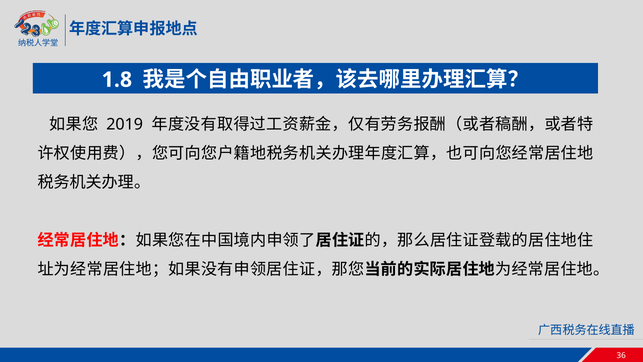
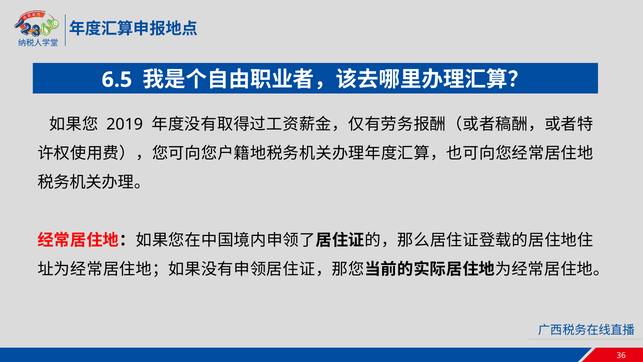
1.8: 1.8 -> 6.5 (117, 80)
